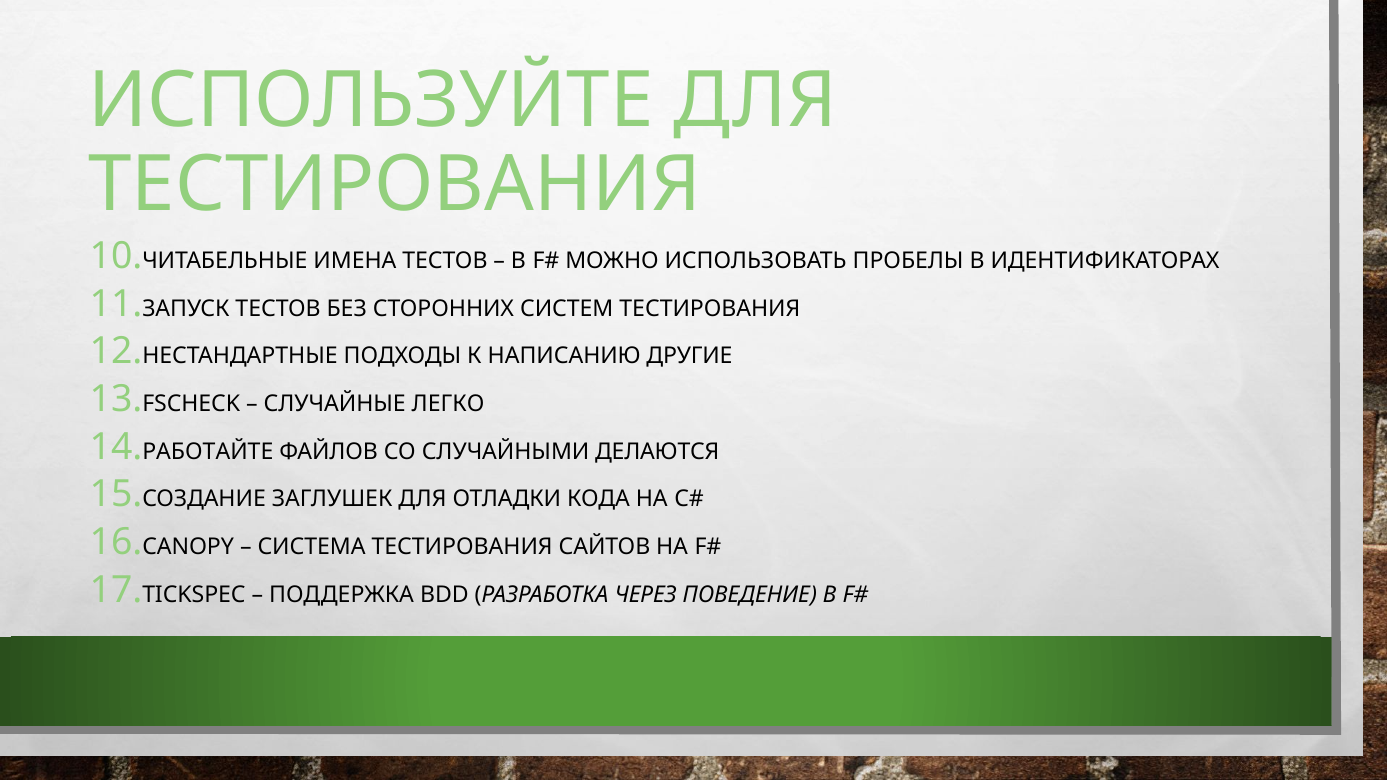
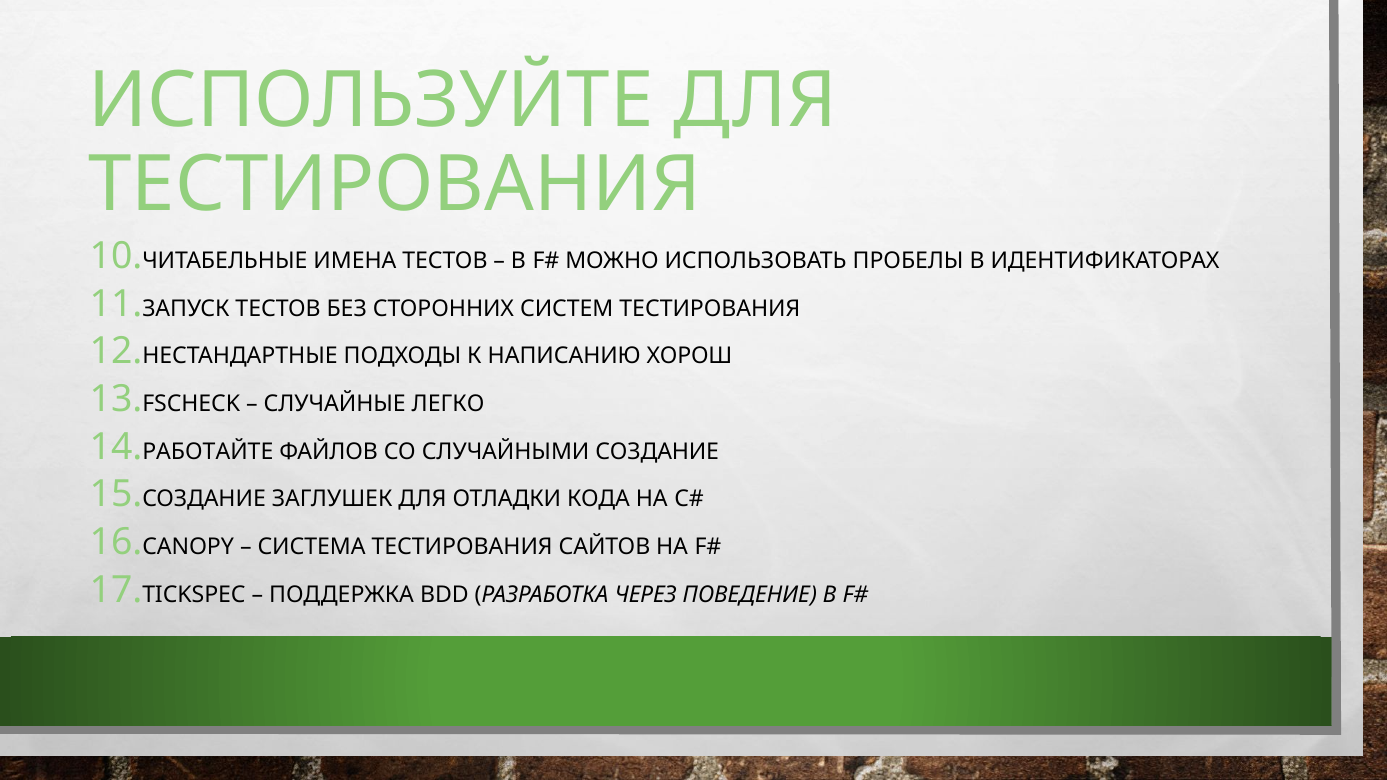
ДРУГИЕ: ДРУГИЕ -> ХОРОШ (689, 356)
СЛУЧАЙНЫМИ ДЕЛАЮТСЯ: ДЕЛАЮТСЯ -> СОЗДАНИЕ (657, 452)
